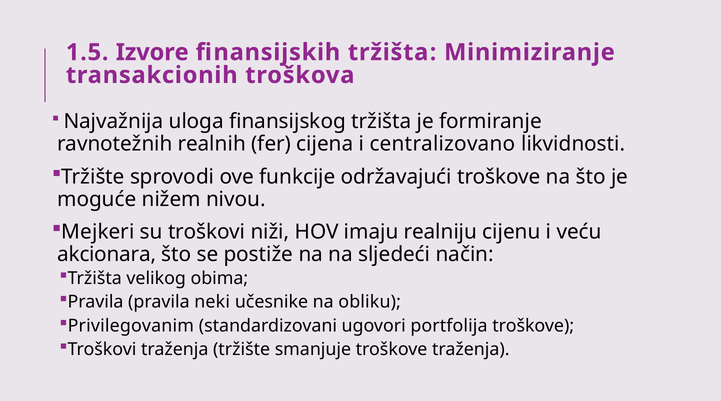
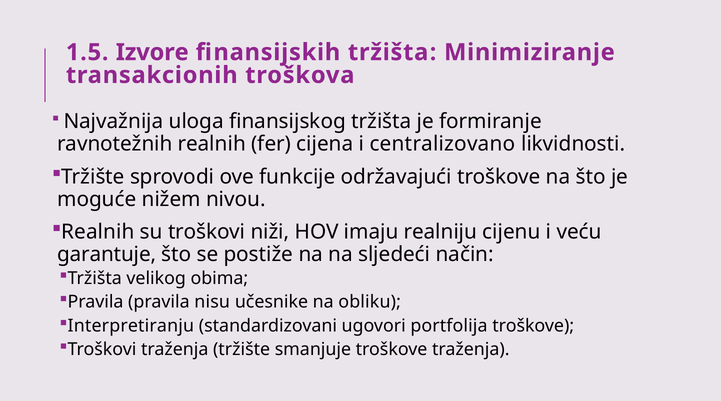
Mejkeri: Mejkeri -> Realnih (98, 232)
akcionara: akcionara -> garantuje (107, 254)
neki: neki -> nisu (212, 302)
Privilegovanim: Privilegovanim -> Interpretiranju (131, 325)
